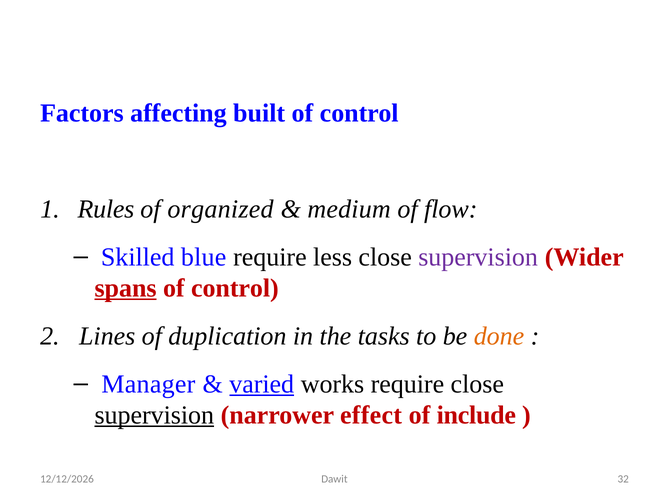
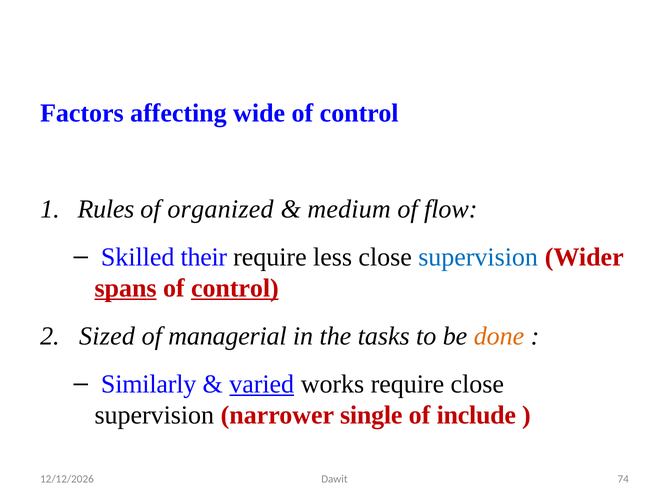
built: built -> wide (259, 113)
blue: blue -> their (204, 257)
supervision colour: purple -> blue (478, 257)
control underline: none -> present (235, 288)
Lines: Lines -> Sized (107, 336)
duplication: duplication -> managerial (227, 336)
Manager: Manager -> Similarly (149, 384)
supervision underline: present -> none (154, 415)
effect: effect -> single (371, 415)
32: 32 -> 74 (623, 479)
